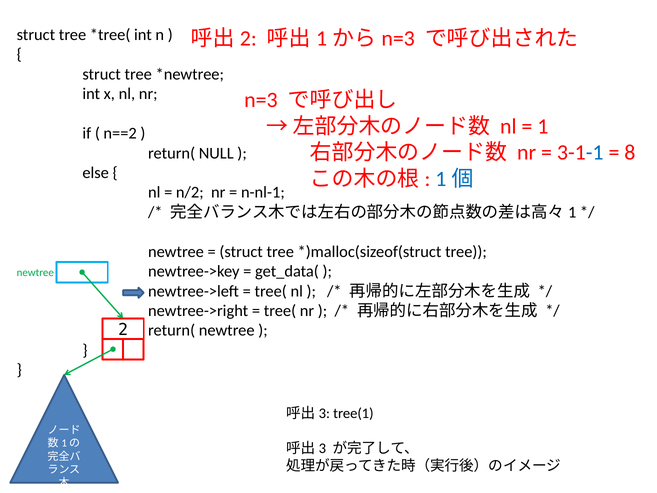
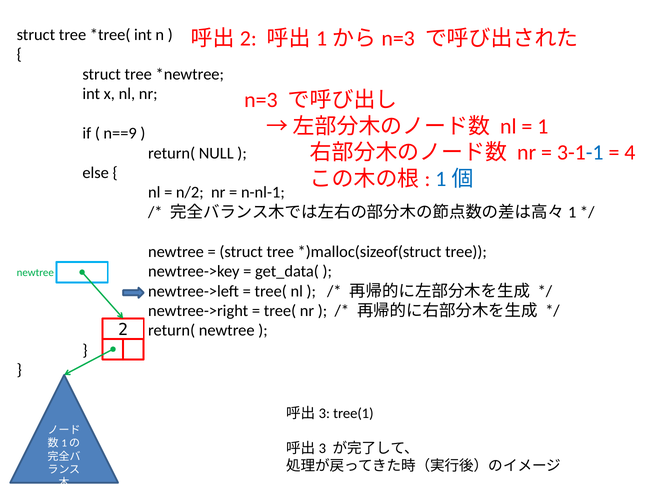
n==2: n==2 -> n==9 (120, 133)
8: 8 -> 4 (630, 153)
